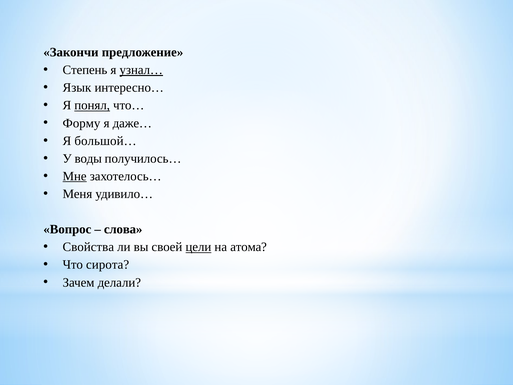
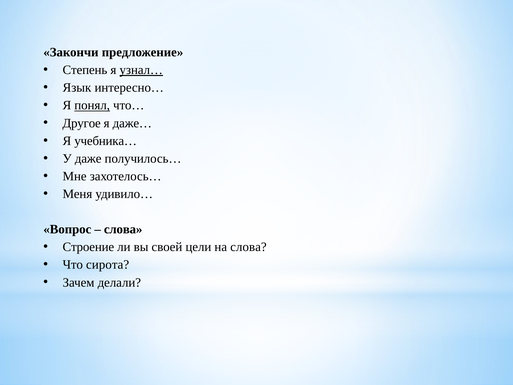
Форму: Форму -> Другое (82, 123)
большой…: большой… -> учебника… (106, 141)
воды: воды -> даже (88, 158)
Мне underline: present -> none (75, 176)
Свойства: Свойства -> Строение (88, 247)
цели underline: present -> none (198, 247)
на атома: атома -> слова (248, 247)
